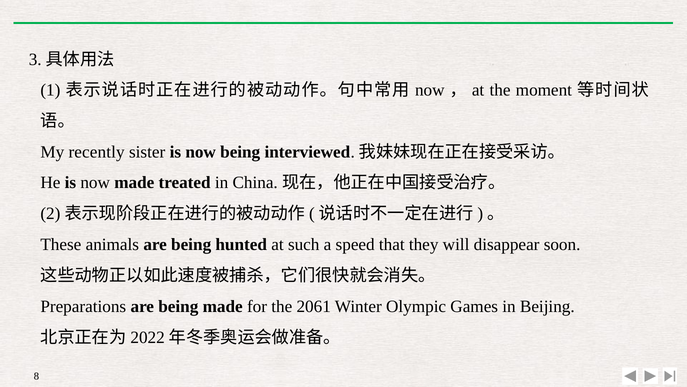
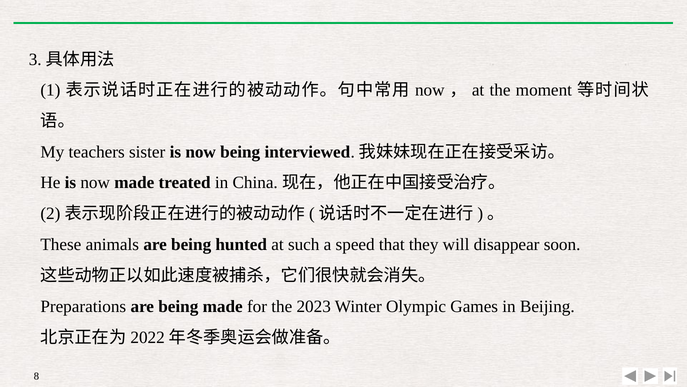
recently: recently -> teachers (97, 152)
2061: 2061 -> 2023 (314, 306)
